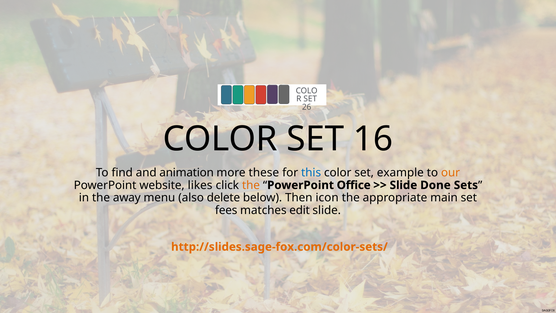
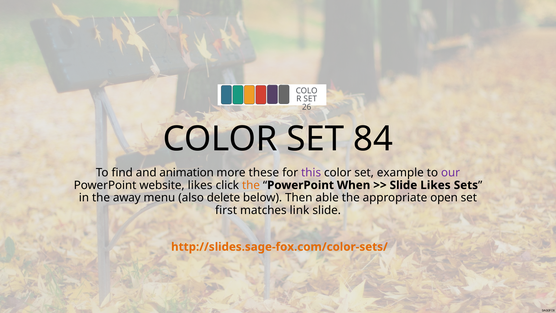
16: 16 -> 84 (373, 139)
this colour: blue -> purple (311, 173)
our colour: orange -> purple (451, 173)
Office: Office -> When (354, 185)
Slide Done: Done -> Likes (435, 185)
icon: icon -> able (327, 198)
main: main -> open (444, 198)
fees: fees -> first (226, 210)
edit: edit -> link (299, 210)
